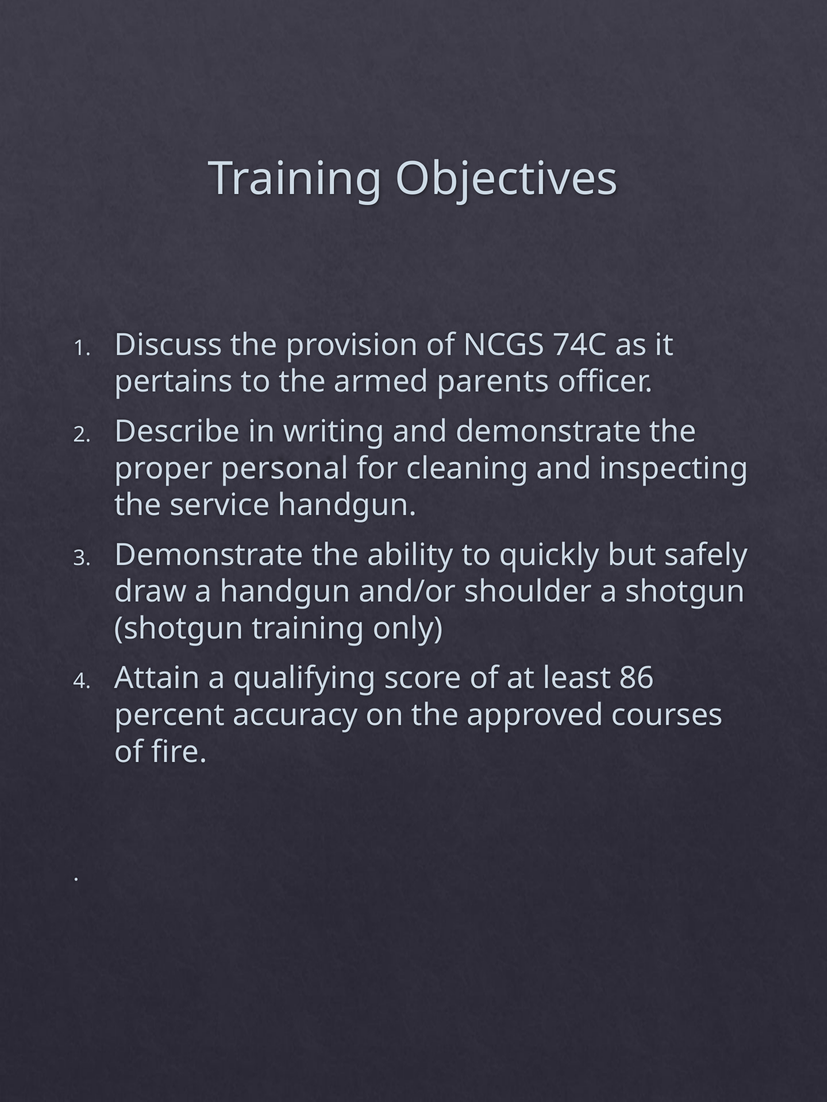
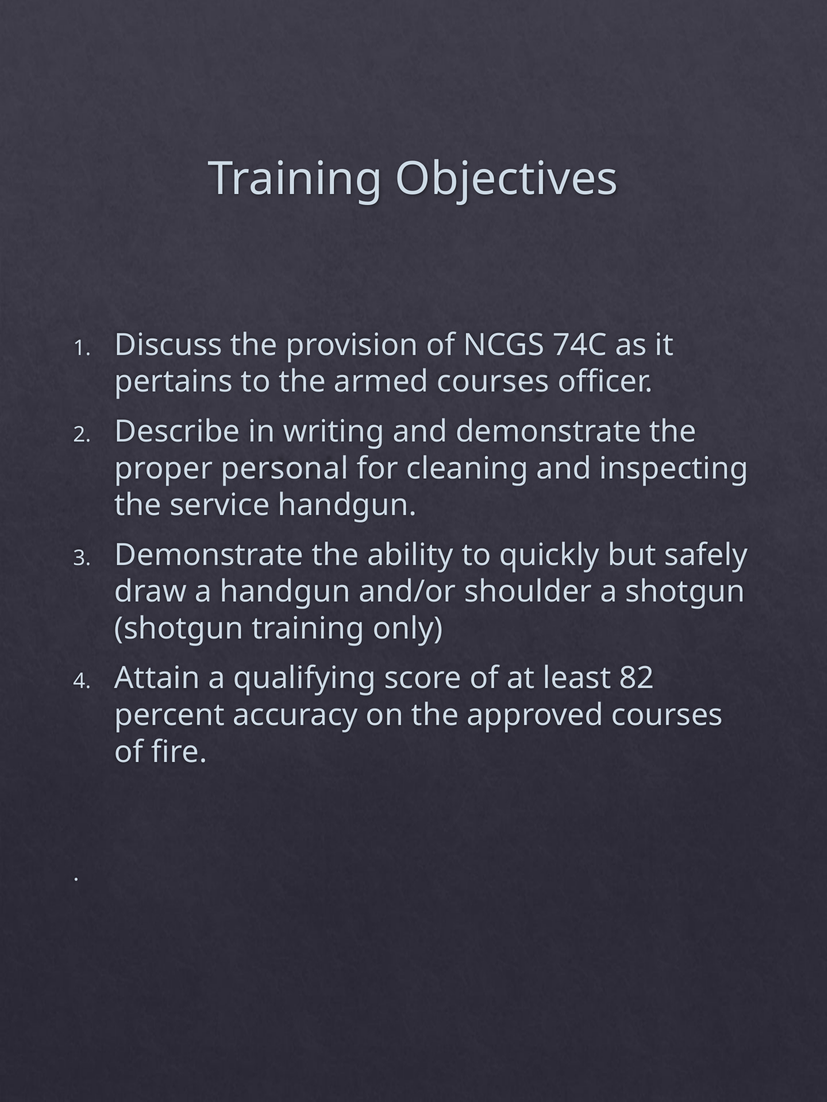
armed parents: parents -> courses (493, 382)
86: 86 -> 82 (637, 679)
